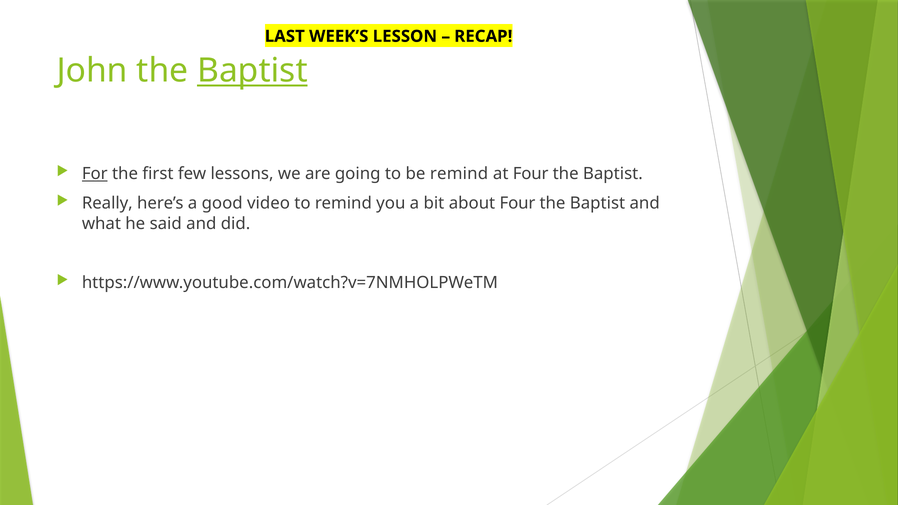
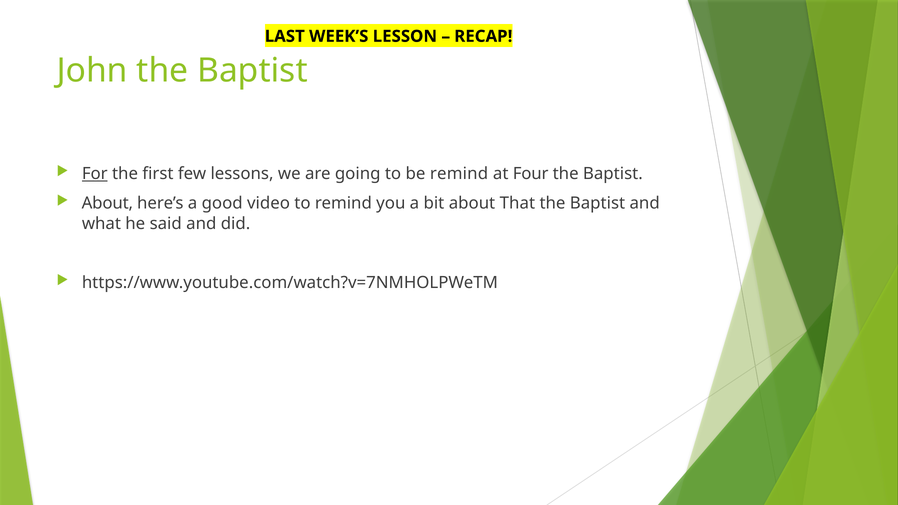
Baptist underline: present -> none (252, 71)
Really: Really -> About (107, 203)
about Four: Four -> That (517, 203)
